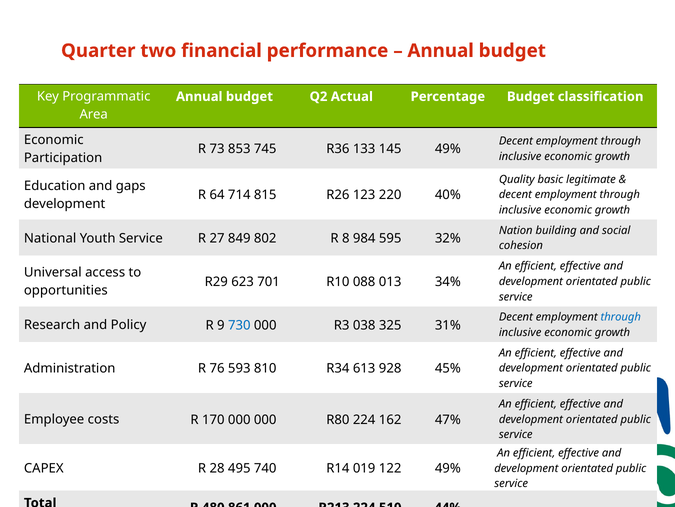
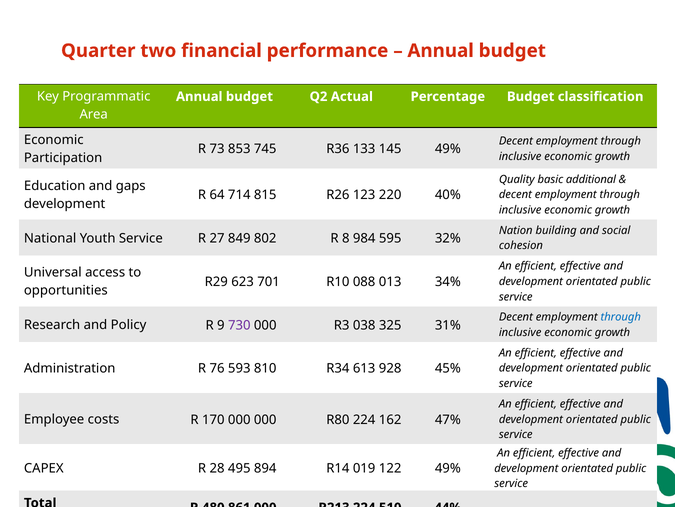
legitimate: legitimate -> additional (591, 179)
730 colour: blue -> purple (239, 325)
740: 740 -> 894 (265, 468)
